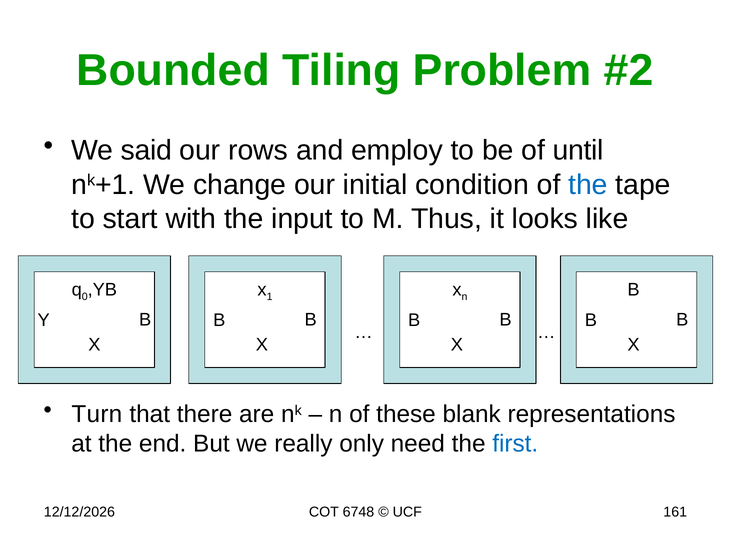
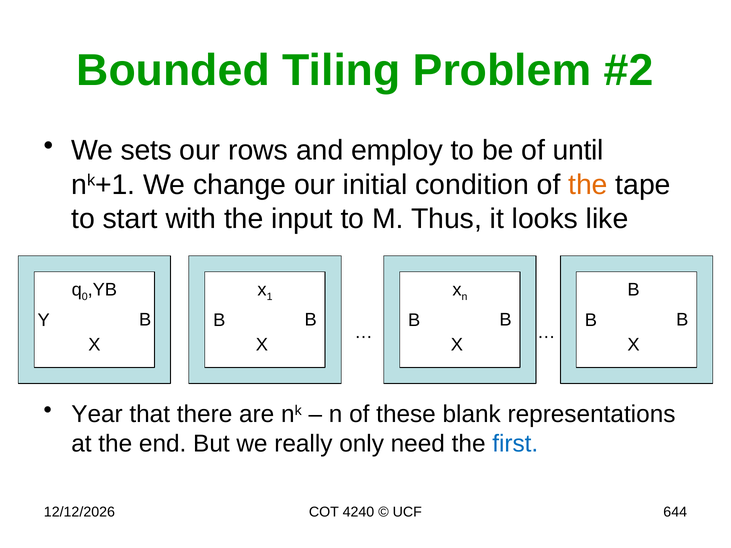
said: said -> sets (147, 151)
the colour: blue -> orange (588, 185)
Turn: Turn -> Year (97, 414)
6748: 6748 -> 4240 (358, 512)
161: 161 -> 644 (675, 512)
